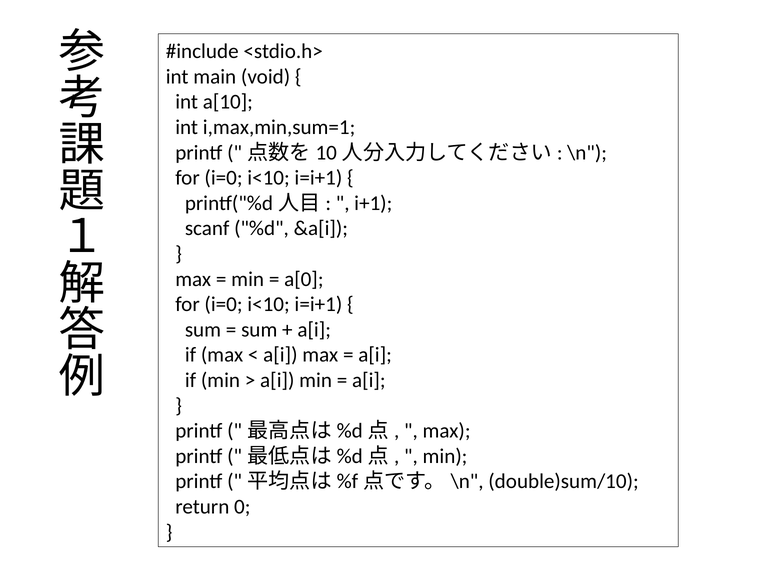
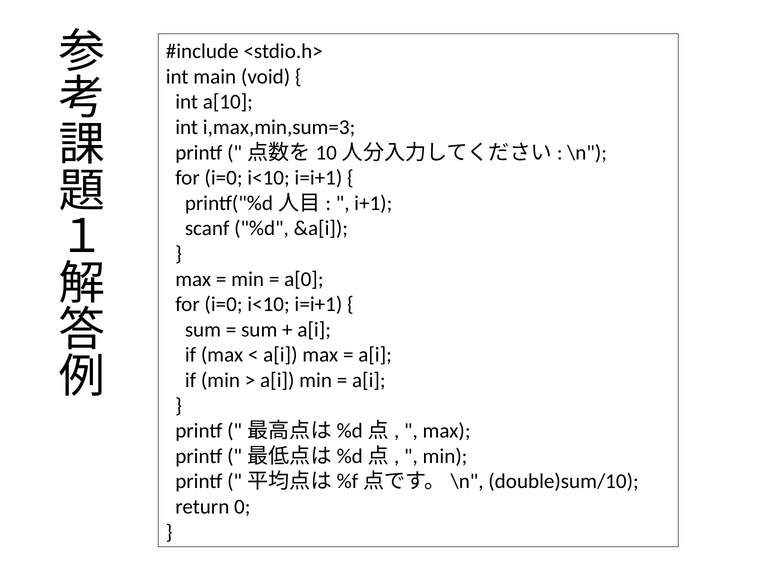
i,max,min,sum=1: i,max,min,sum=1 -> i,max,min,sum=3 (279, 127)
